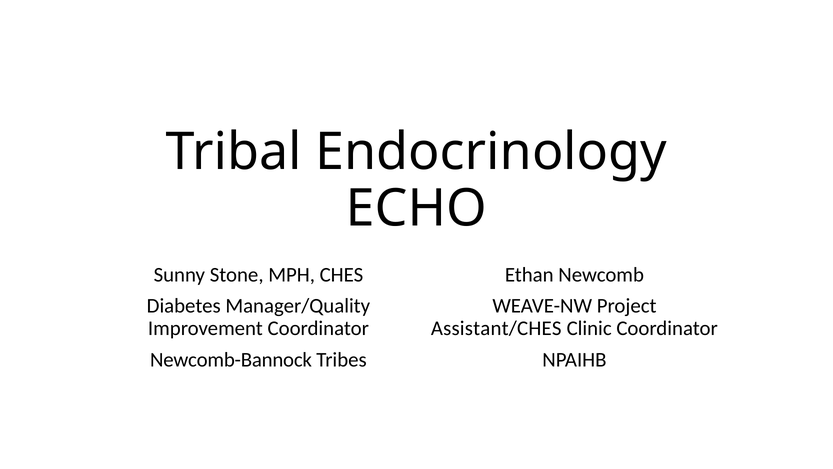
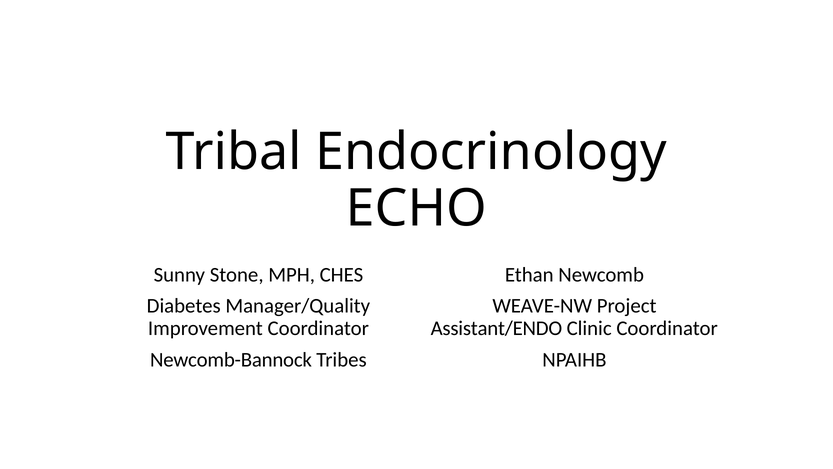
Assistant/CHES: Assistant/CHES -> Assistant/ENDO (496, 328)
